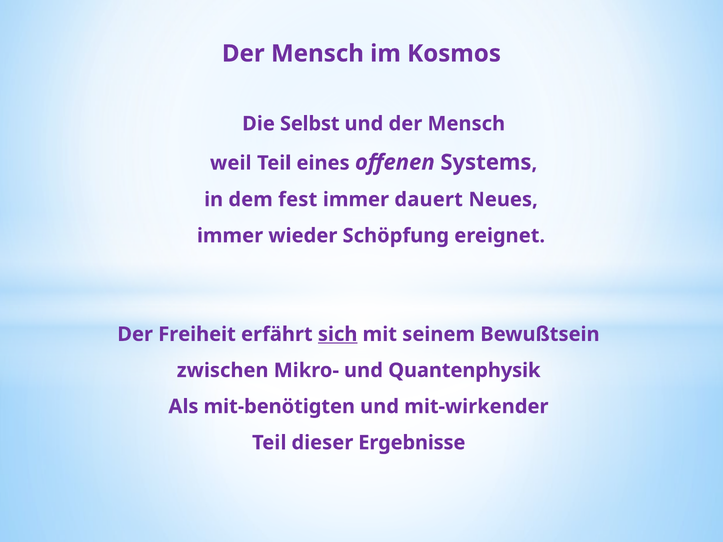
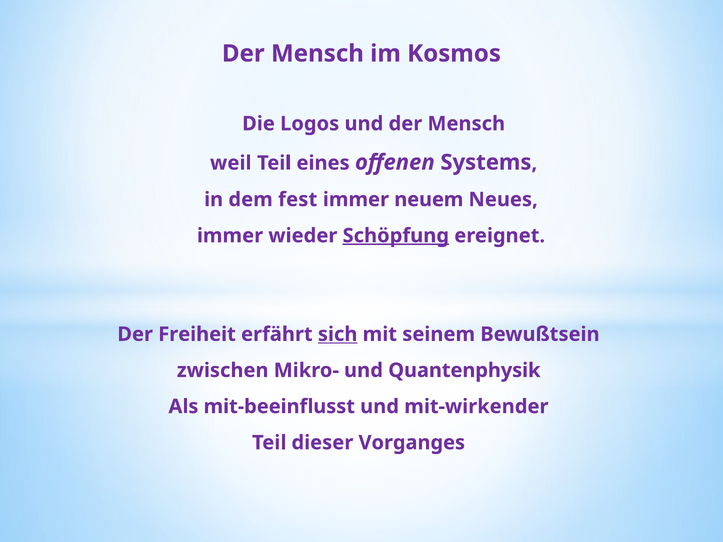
Selbst: Selbst -> Logos (310, 124)
dauert: dauert -> neuem (429, 200)
Schöpfung underline: none -> present (396, 236)
mit-benötigten: mit-benötigten -> mit-beeinflusst (279, 407)
Ergebnisse: Ergebnisse -> Vorganges (412, 443)
